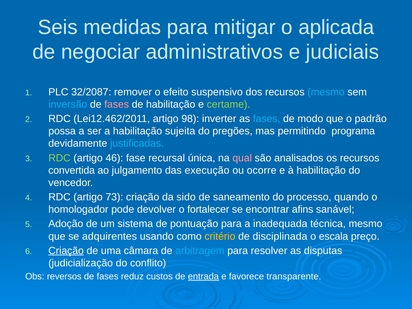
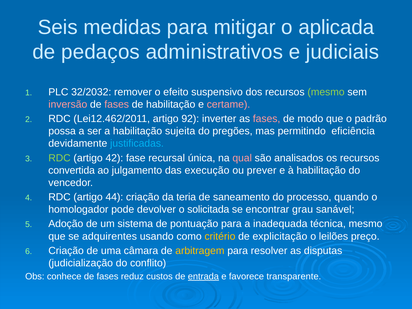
negociar: negociar -> pedaços (101, 52)
32/2087: 32/2087 -> 32/2032 (91, 92)
mesmo colour: light blue -> light green (326, 92)
inversão colour: light blue -> pink (68, 104)
certame colour: light green -> pink (228, 104)
98: 98 -> 92 (190, 119)
fases colour: light blue -> pink (267, 119)
programa: programa -> eficiência (353, 131)
46: 46 -> 42 (114, 158)
ocorre: ocorre -> prever (262, 170)
73: 73 -> 44 (114, 197)
sido: sido -> teria (186, 197)
fortalecer: fortalecer -> solicitada (208, 210)
afins: afins -> grau (303, 210)
disciplinada: disciplinada -> explicitação (280, 236)
escala: escala -> leilões (333, 236)
Criação underline: present -> none (66, 251)
arbitragem colour: light blue -> yellow (200, 251)
reversos: reversos -> conhece (64, 276)
